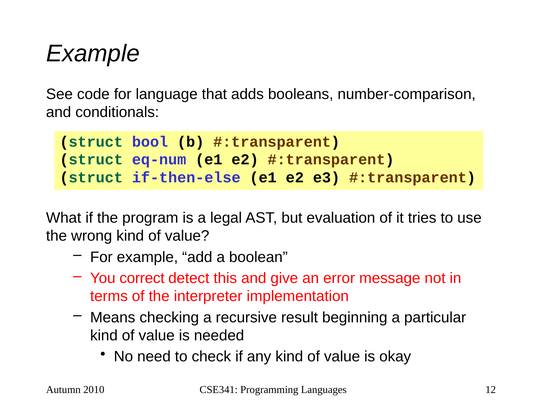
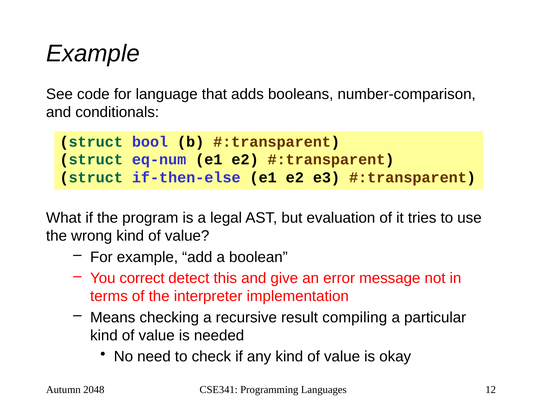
beginning: beginning -> compiling (355, 317)
2010: 2010 -> 2048 (94, 389)
